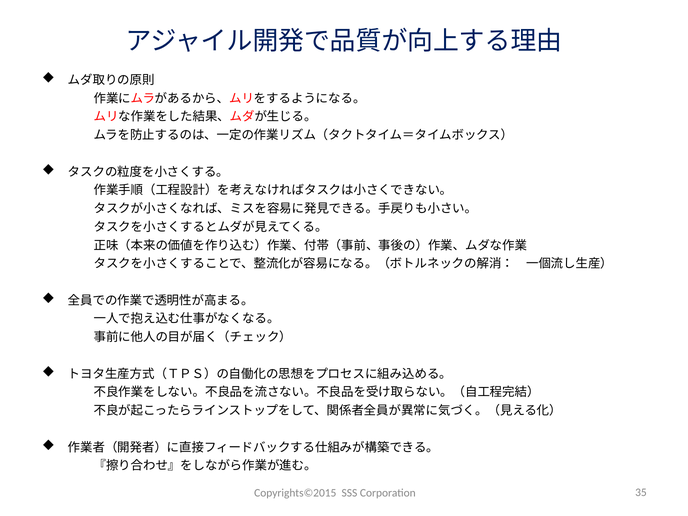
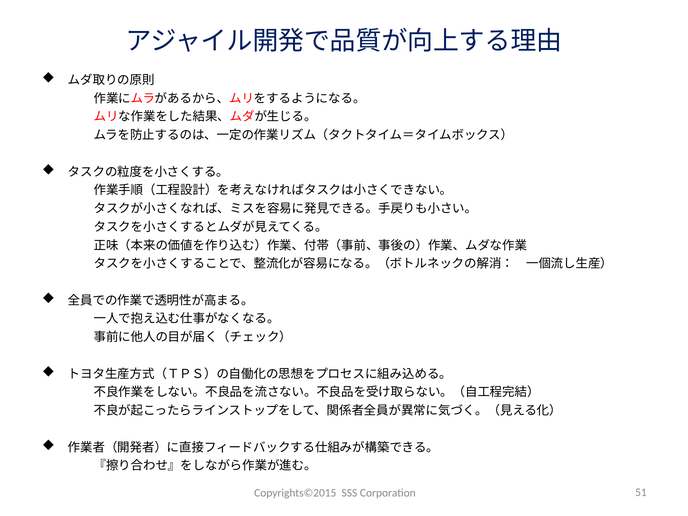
35: 35 -> 51 (641, 493)
